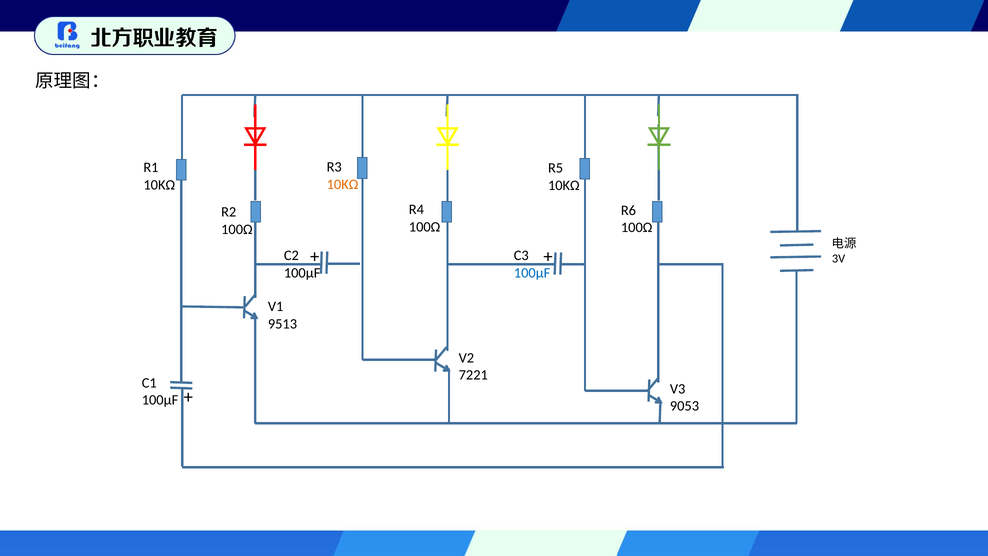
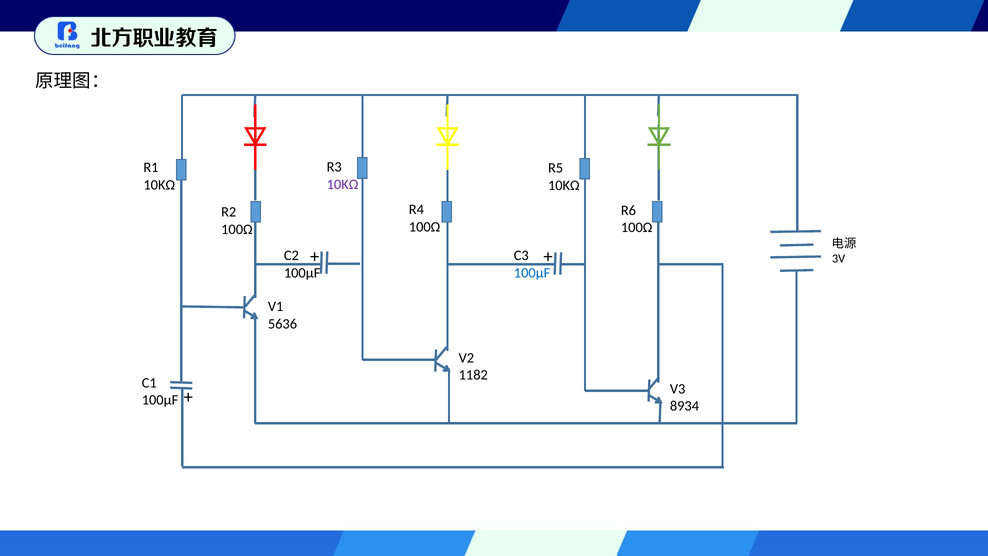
10KΩ colour: orange -> purple (343, 184)
9513: 9513 -> 5636 (282, 324)
7221: 7221 -> 1182 (473, 375)
9053: 9053 -> 8934 (685, 406)
